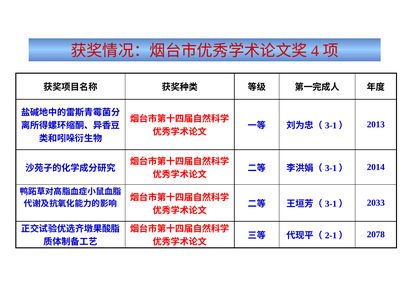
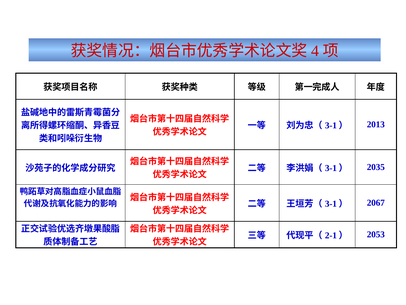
2014: 2014 -> 2035 (376, 167)
2033: 2033 -> 2067 (376, 203)
2078: 2078 -> 2053 (376, 234)
